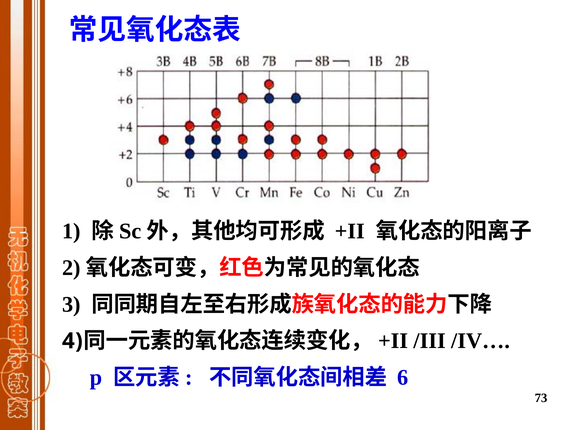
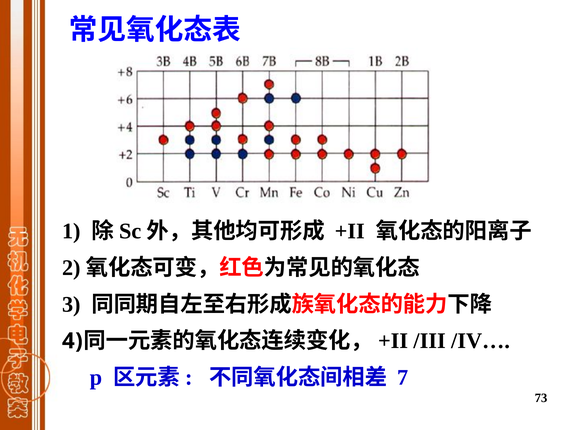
6: 6 -> 7 (403, 377)
